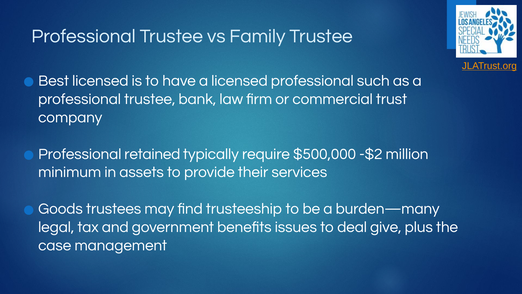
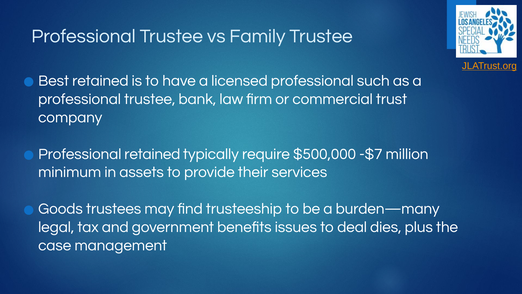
Best licensed: licensed -> retained (100, 81)
-$2: -$2 -> -$7 (371, 154)
give: give -> dies (386, 227)
